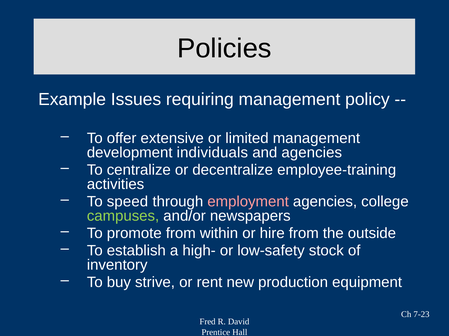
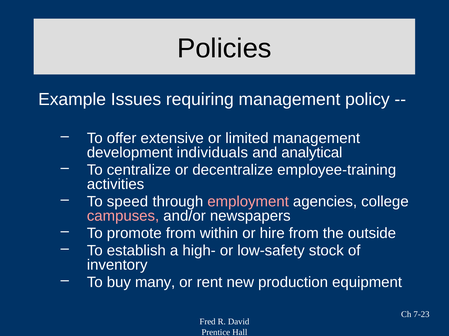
and agencies: agencies -> analytical (312, 153)
campuses colour: light green -> pink (123, 216)
strive: strive -> many (155, 283)
